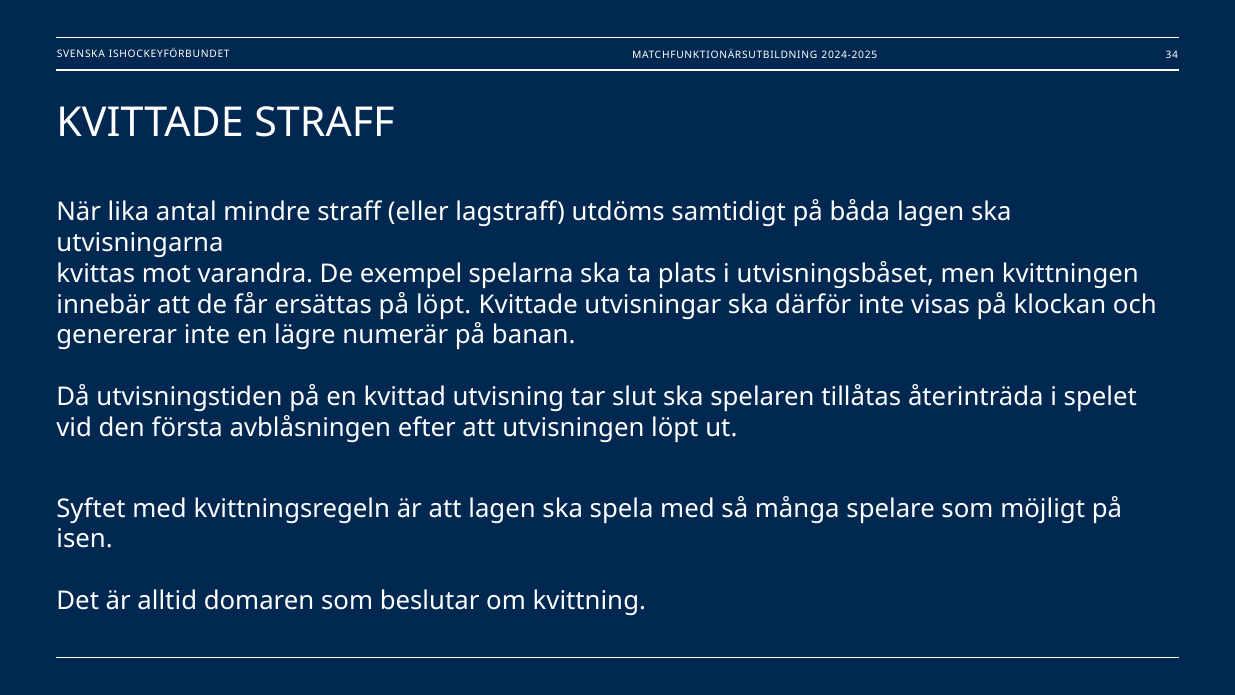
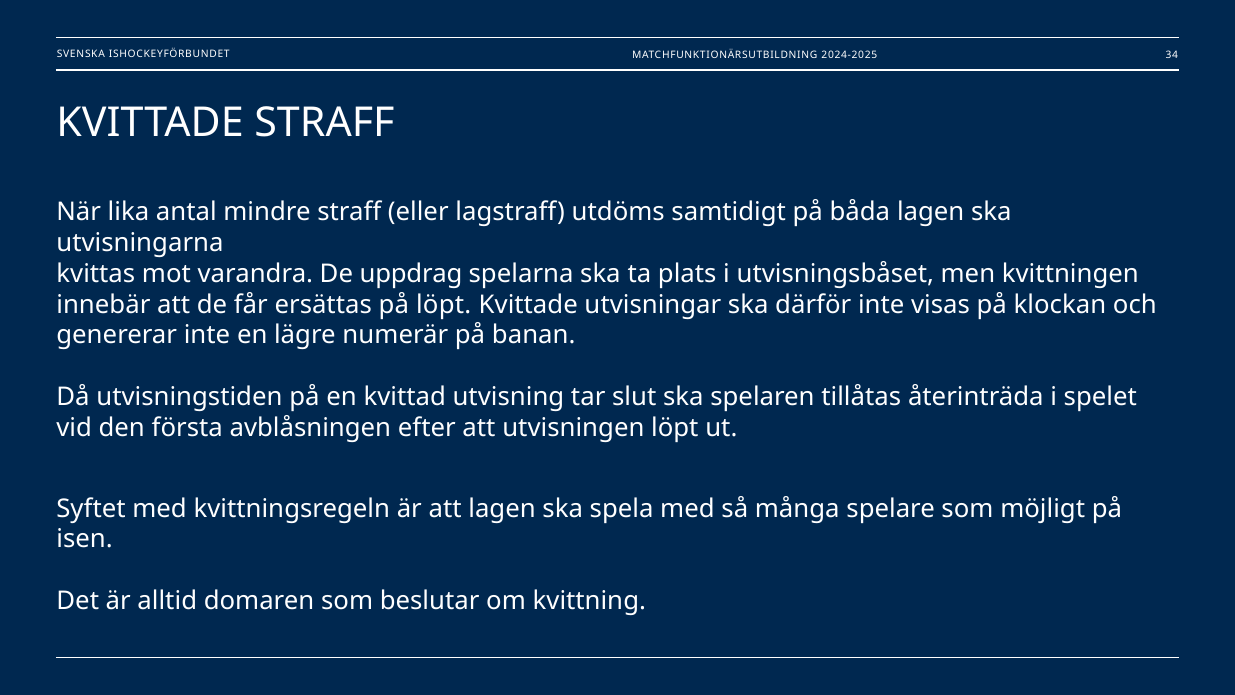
exempel: exempel -> uppdrag (411, 274)
